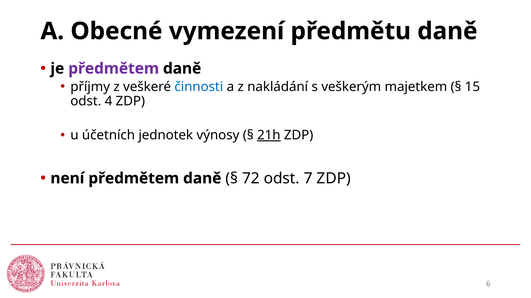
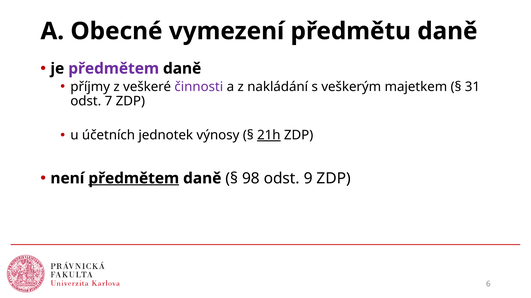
činnosti colour: blue -> purple (199, 87)
15: 15 -> 31 (472, 87)
4: 4 -> 7 (108, 101)
předmětem underline: none -> present (134, 179)
72: 72 -> 98 (251, 179)
7: 7 -> 9 (308, 179)
